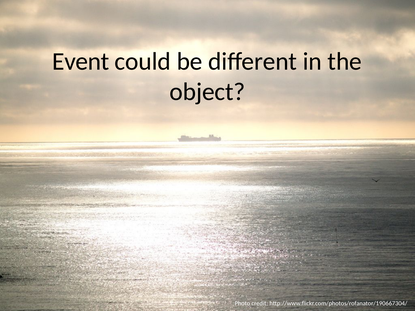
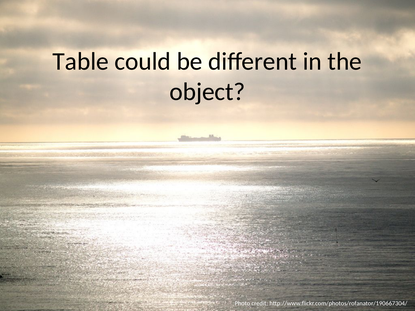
Event: Event -> Table (81, 61)
